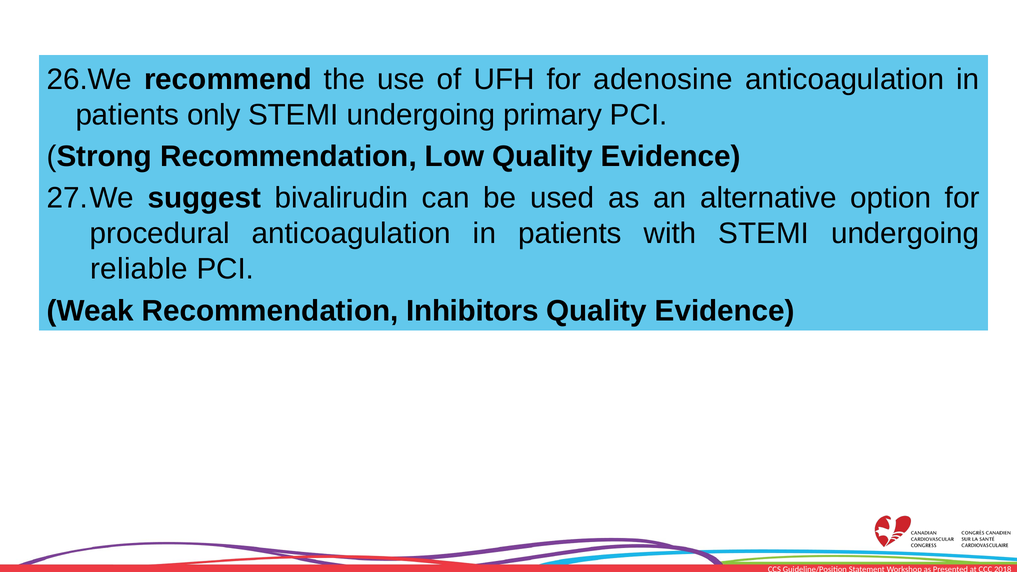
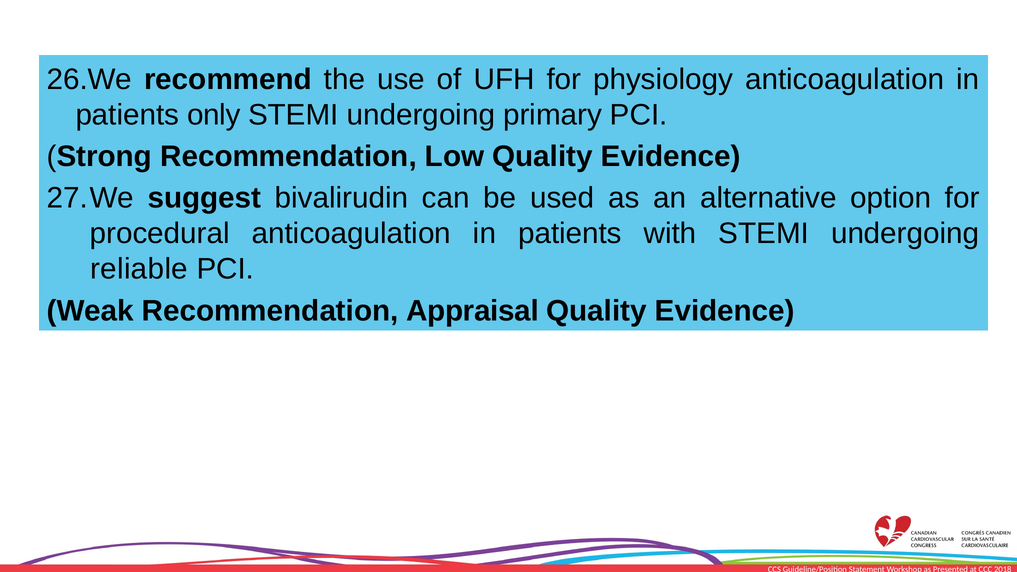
adenosine: adenosine -> physiology (663, 79)
Inhibitors: Inhibitors -> Appraisal (473, 311)
